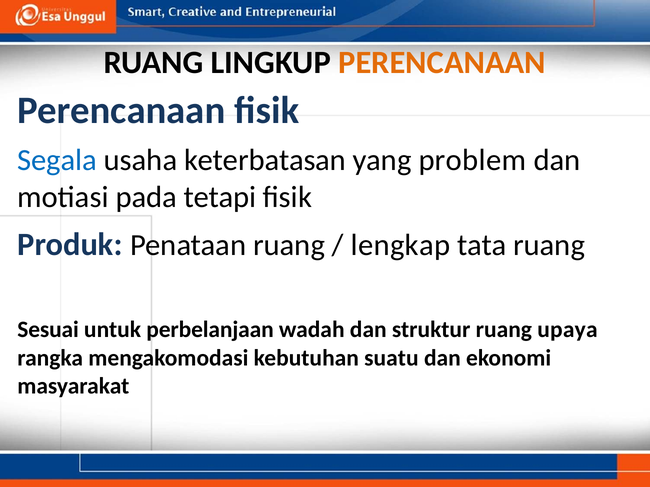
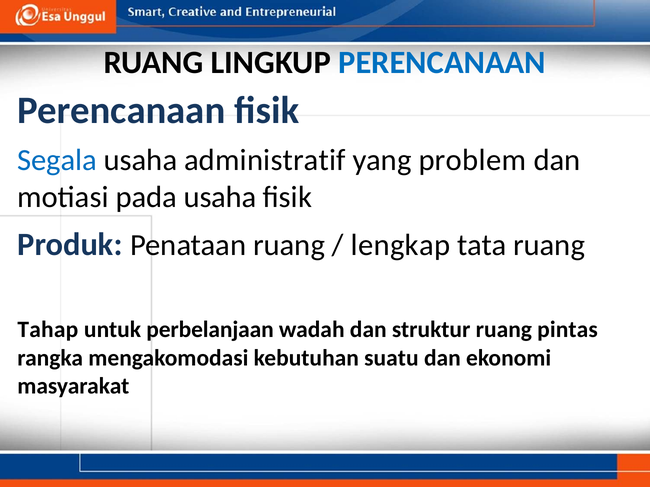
PERENCANAAN colour: orange -> blue (442, 62)
keterbatasan: keterbatasan -> administratif (265, 160)
pada tetapi: tetapi -> usaha (220, 197)
Sesuai: Sesuai -> Tahap (48, 330)
upaya: upaya -> pintas (567, 330)
